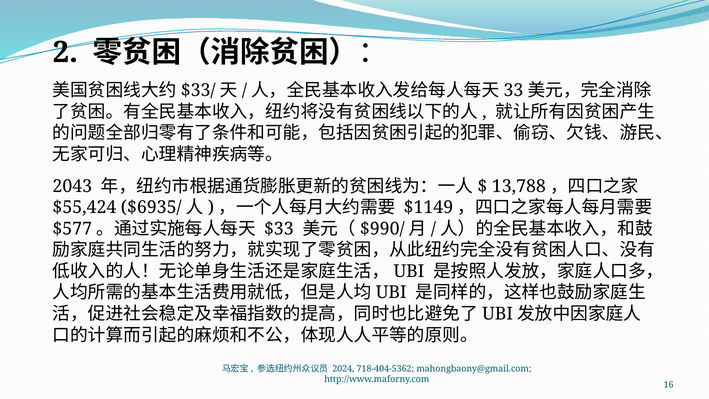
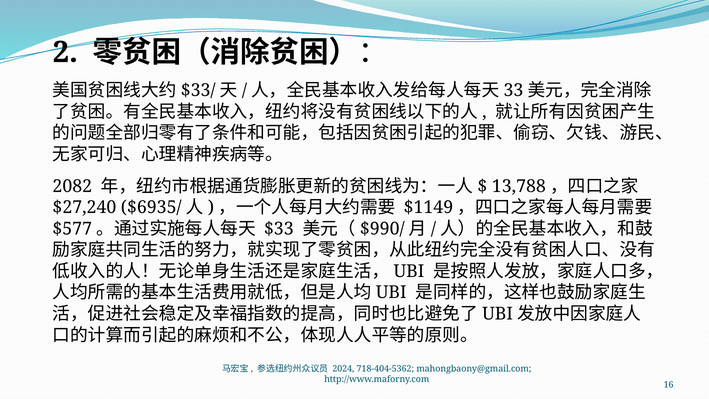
2043: 2043 -> 2082 (72, 186)
$55,424: $55,424 -> $27,240 (84, 207)
